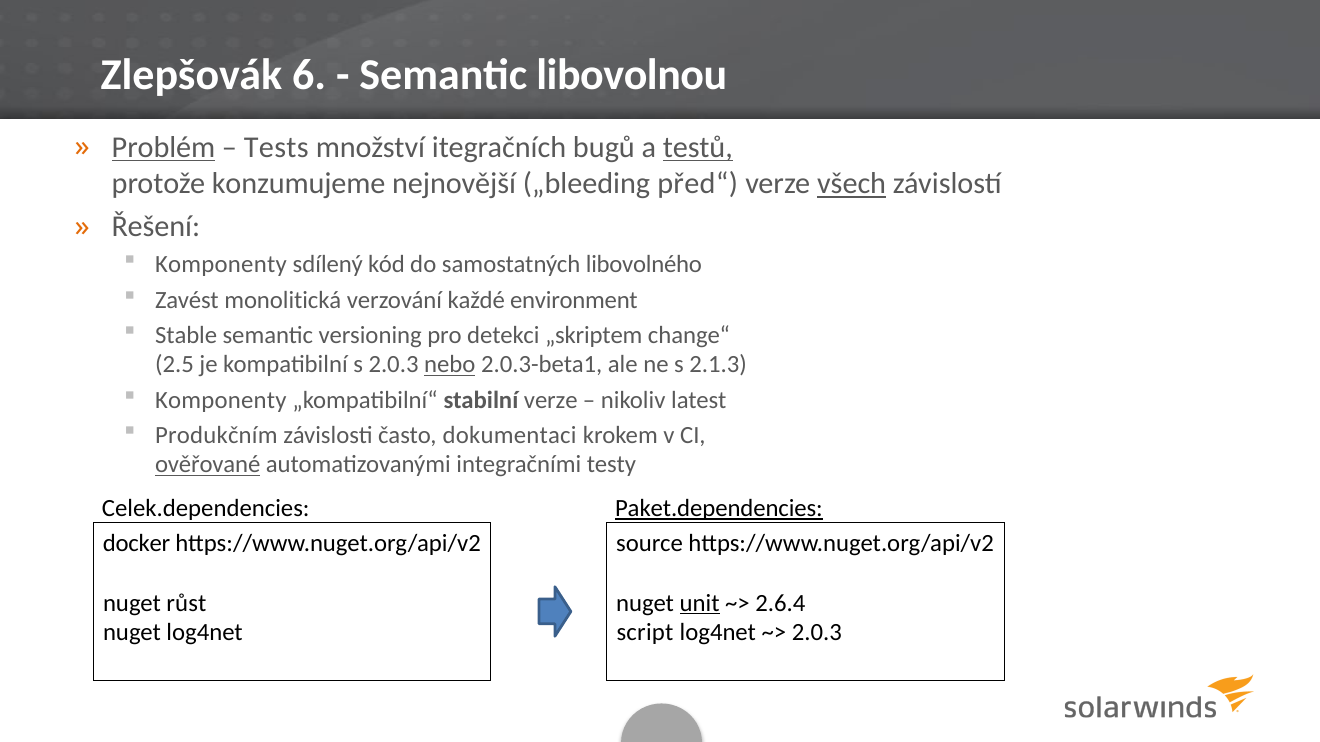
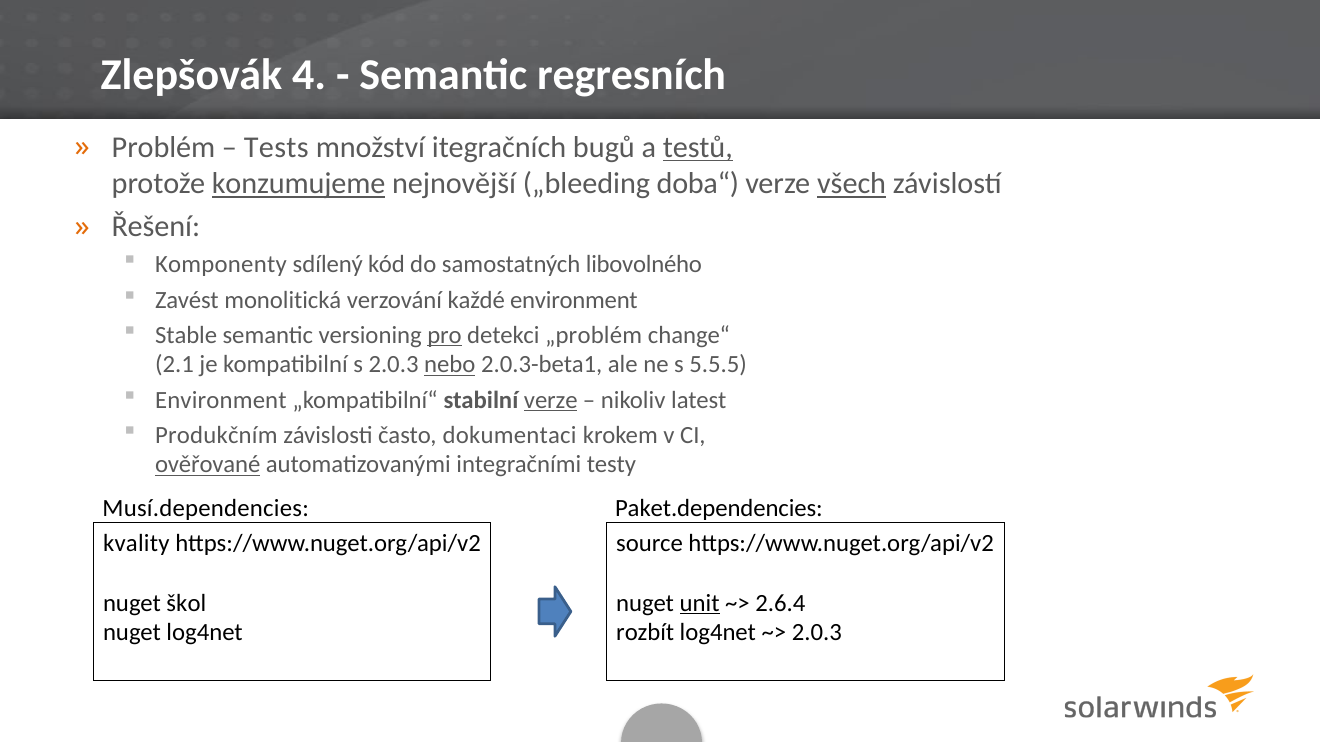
6: 6 -> 4 (309, 75)
libovolnou: libovolnou -> regresních (632, 75)
Problém underline: present -> none (163, 148)
konzumujeme underline: none -> present (299, 184)
před“: před“ -> doba“ (698, 184)
pro underline: none -> present (445, 335)
„skriptem: „skriptem -> „problém (594, 335)
2.5: 2.5 -> 2.1 (174, 365)
2.1.3: 2.1.3 -> 5.5.5 (718, 365)
Komponenty: Komponenty -> Environment (221, 400)
verze underline: none -> present (551, 400)
Celek.dependencies: Celek.dependencies -> Musí.dependencies (206, 509)
Paket.dependencies underline: present -> none (719, 509)
docker: docker -> kvality (136, 544)
růst: růst -> škol (186, 603)
script: script -> rozbít (645, 633)
